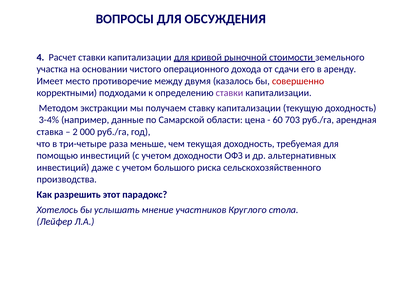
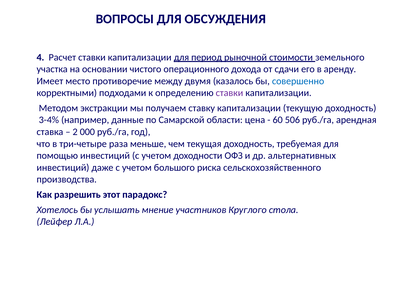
кривой: кривой -> период (207, 57)
совершенно colour: red -> blue (298, 81)
703: 703 -> 506 (292, 120)
